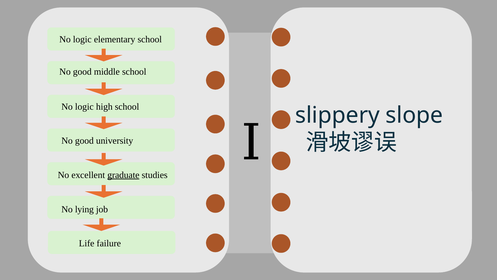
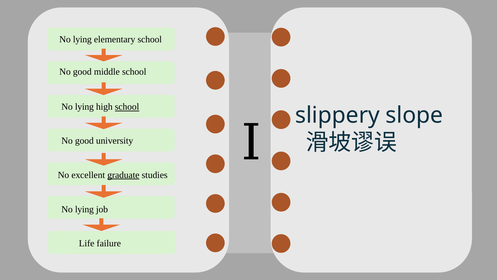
logic: logic -> lying (82, 39)
logic: logic -> lying (84, 107)
school underline: none -> present (127, 107)
